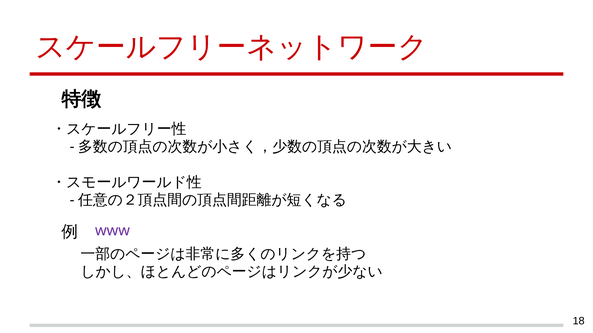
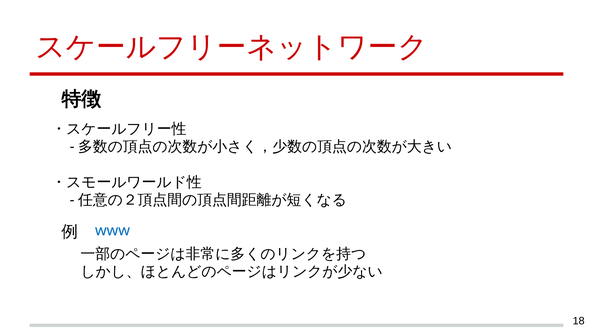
www colour: purple -> blue (112, 231)
